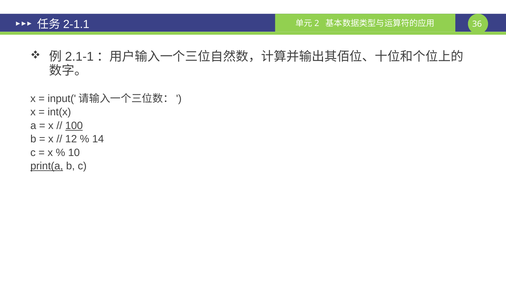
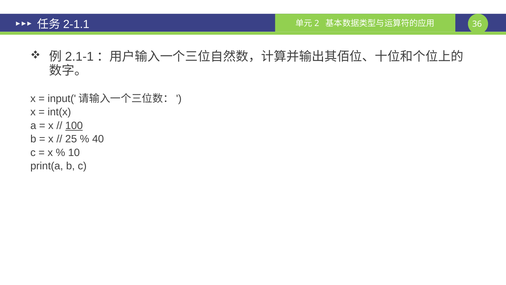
12: 12 -> 25 (71, 139)
14: 14 -> 40 (98, 139)
print(a underline: present -> none (47, 166)
